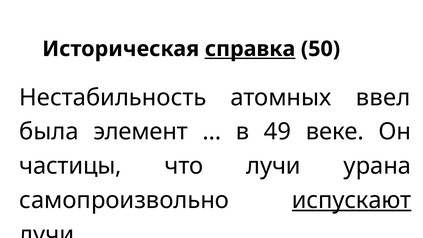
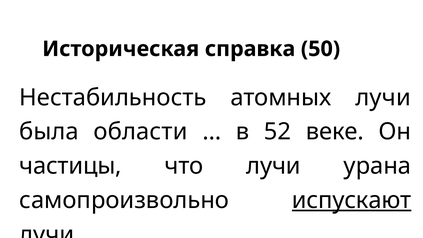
справка underline: present -> none (250, 49)
атомных ввел: ввел -> лучи (383, 97)
элемент: элемент -> области (140, 132)
49: 49 -> 52 (277, 132)
